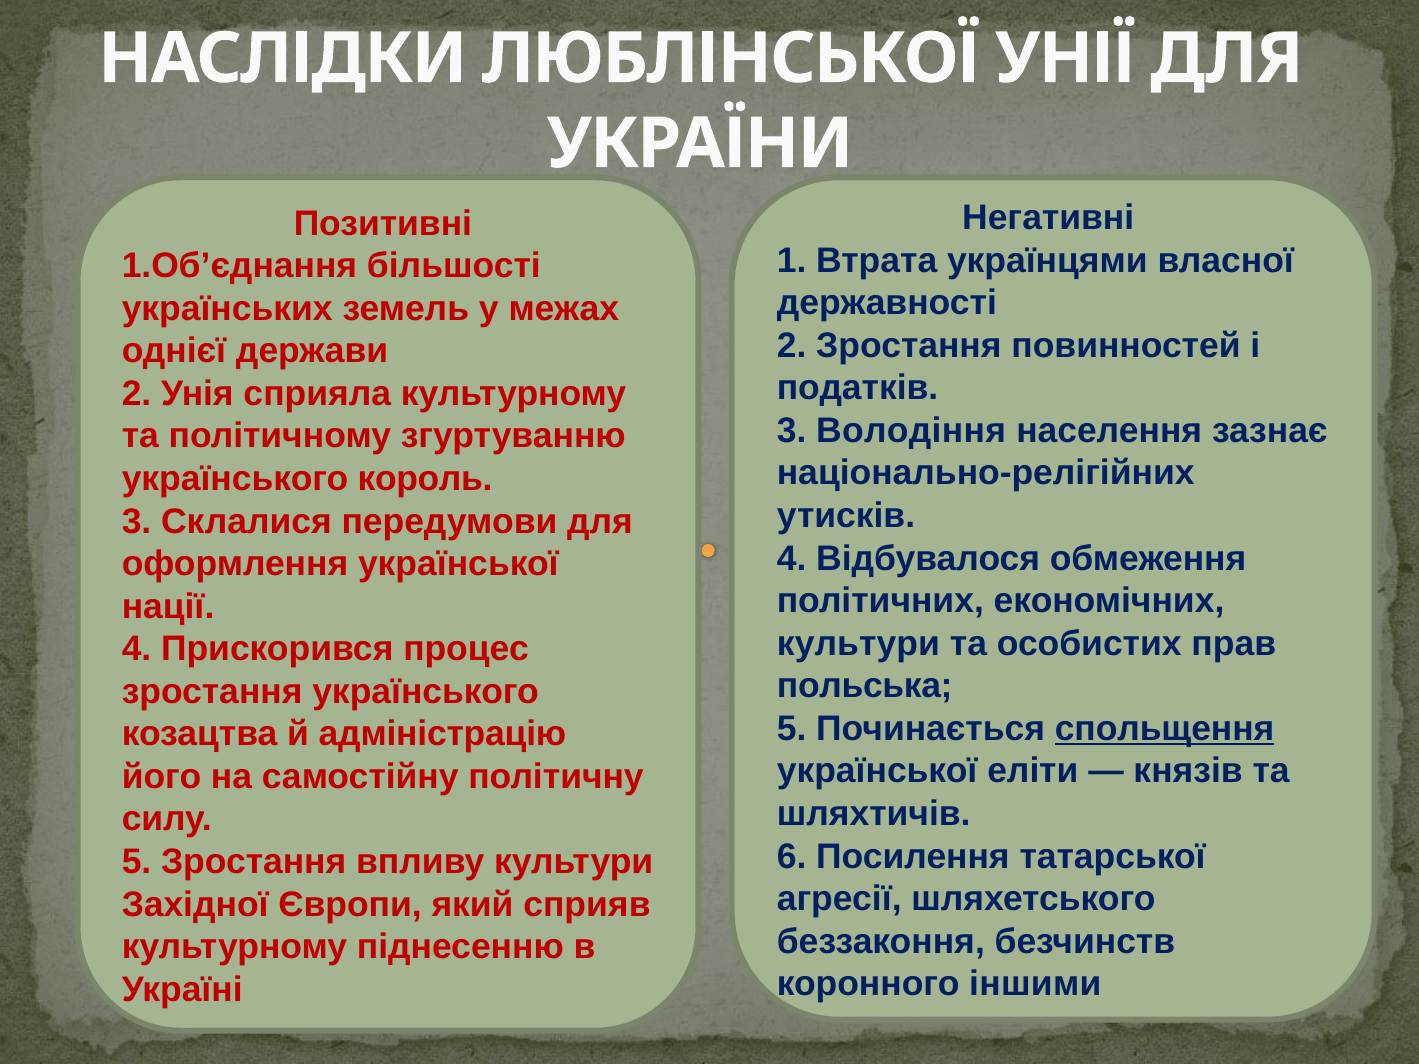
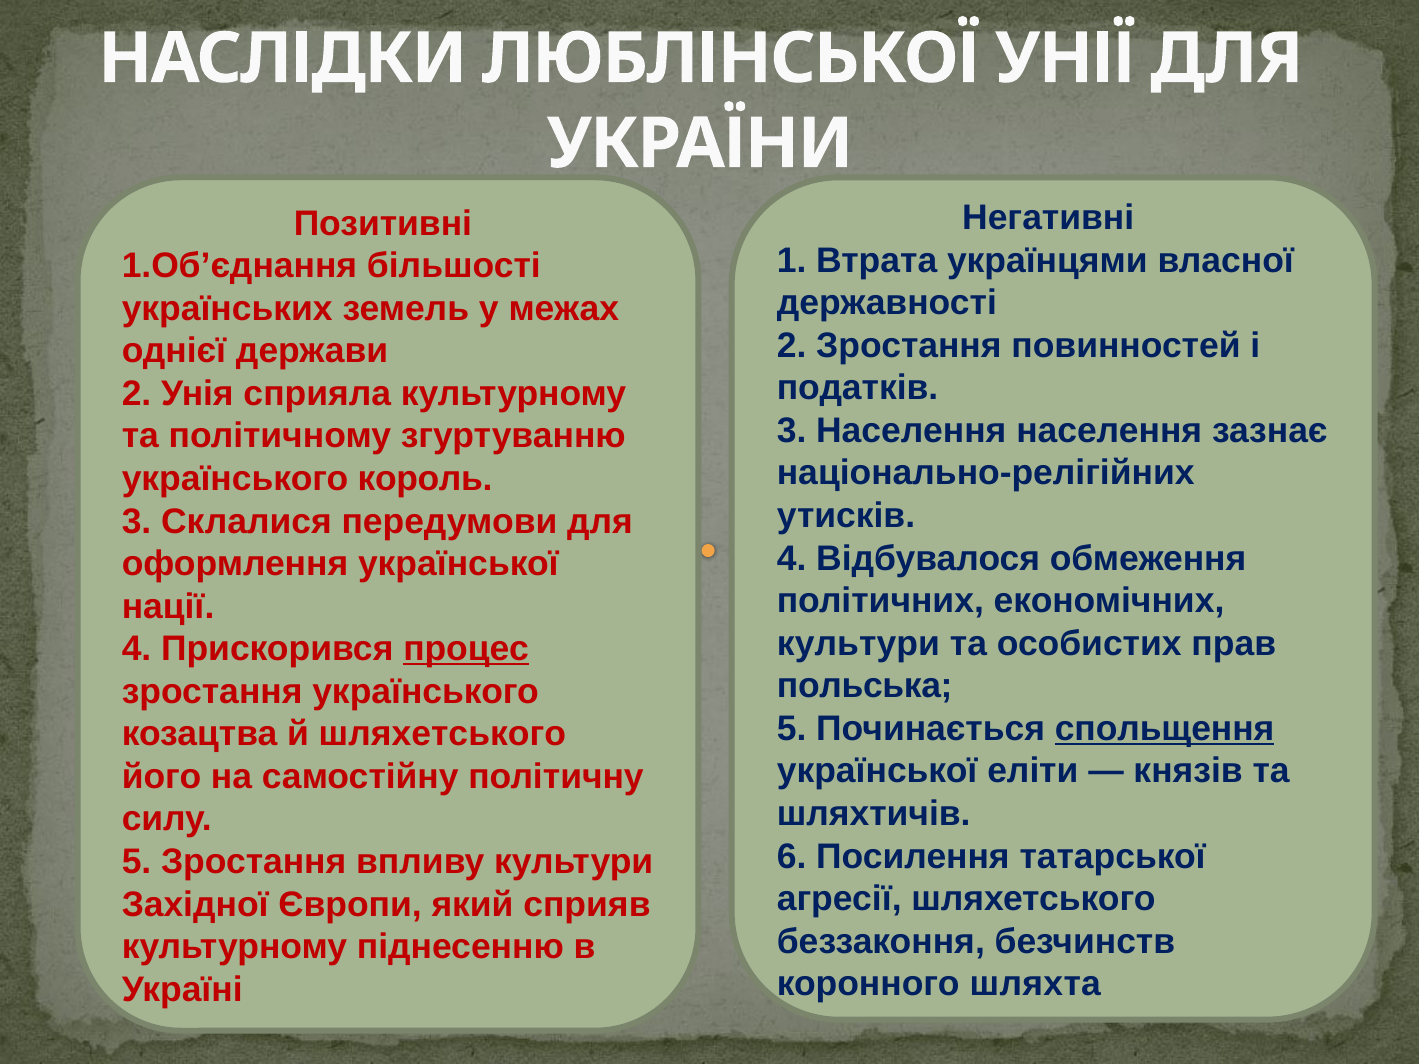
3 Володіння: Володіння -> Населення (911, 431)
процес underline: none -> present (466, 649)
й адміністрацію: адміністрацію -> шляхетського (442, 734)
іншими: іншими -> шляхта (1035, 984)
